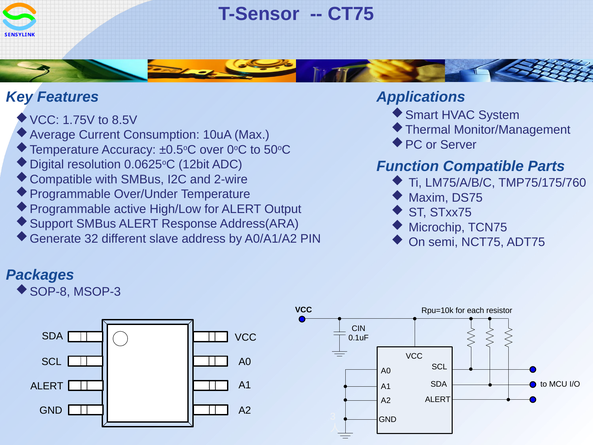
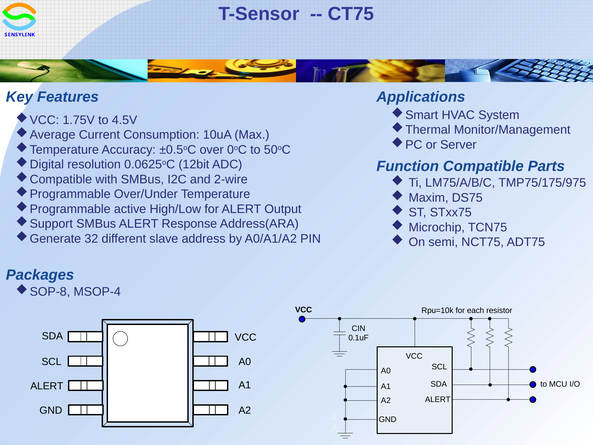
8.5V: 8.5V -> 4.5V (125, 120)
TMP75/175/760: TMP75/175/760 -> TMP75/175/975 (542, 183)
MSOP-3: MSOP-3 -> MSOP-4 (97, 292)
